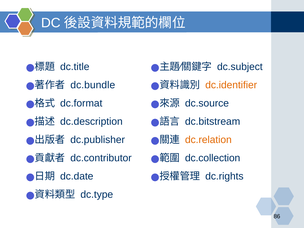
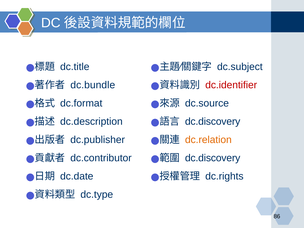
dc.identifier colour: orange -> red (231, 85)
dc.bitstream: dc.bitstream -> dc.discovery (213, 122)
dc.collection: dc.collection -> dc.discovery (213, 158)
